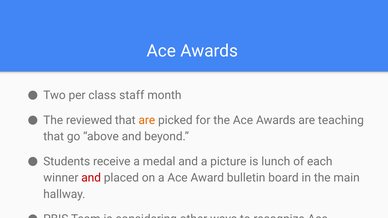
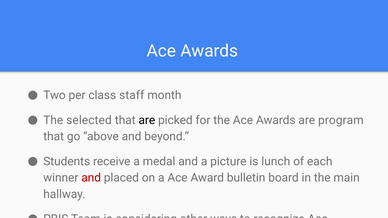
reviewed: reviewed -> selected (89, 120)
are colour: orange -> black (147, 120)
teaching: teaching -> program (341, 120)
